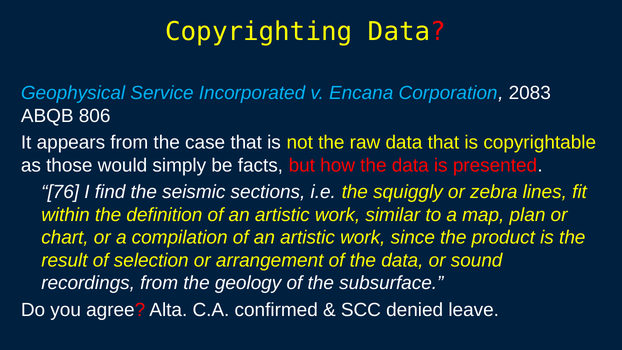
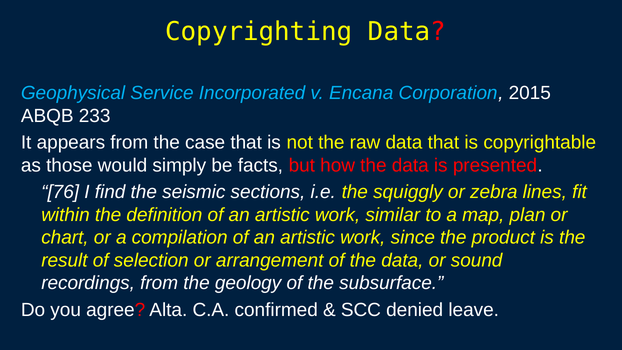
2083: 2083 -> 2015 (530, 93)
806: 806 -> 233 (95, 116)
